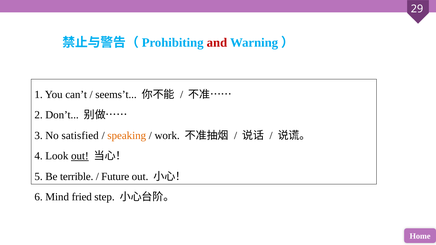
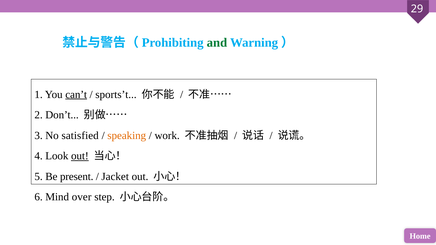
and colour: red -> green (217, 43)
can’t underline: none -> present (76, 95)
seems’t: seems’t -> sports’t (116, 95)
terrible: terrible -> present (77, 177)
Future: Future -> Jacket (115, 177)
fried: fried -> over (82, 197)
